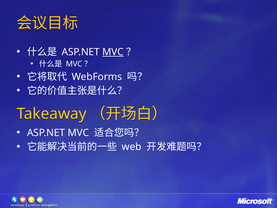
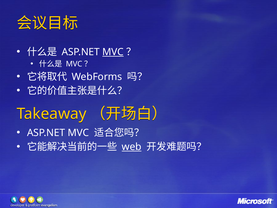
web underline: none -> present (132, 147)
